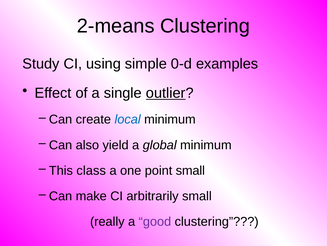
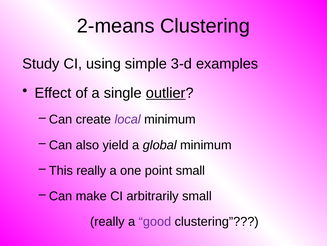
0-d: 0-d -> 3-d (181, 64)
local colour: blue -> purple (128, 119)
This class: class -> really (91, 170)
